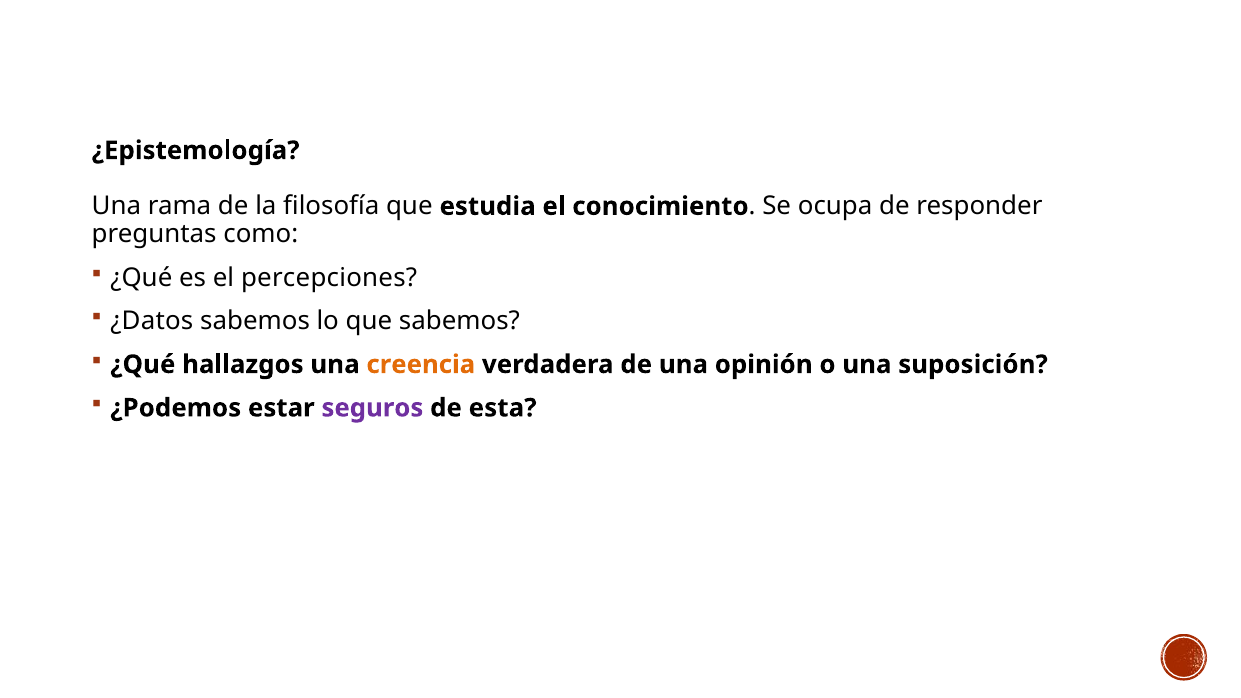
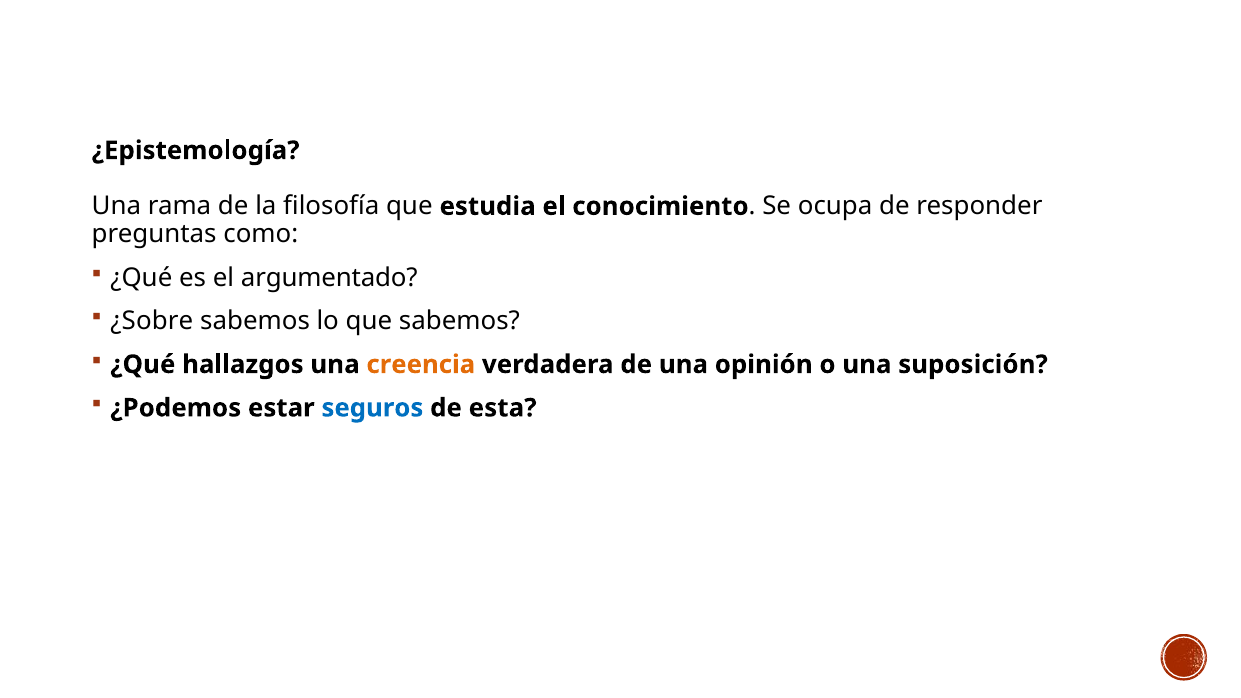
percepciones: percepciones -> argumentado (329, 278)
¿Datos: ¿Datos -> ¿Sobre (152, 321)
seguros colour: purple -> blue (372, 408)
